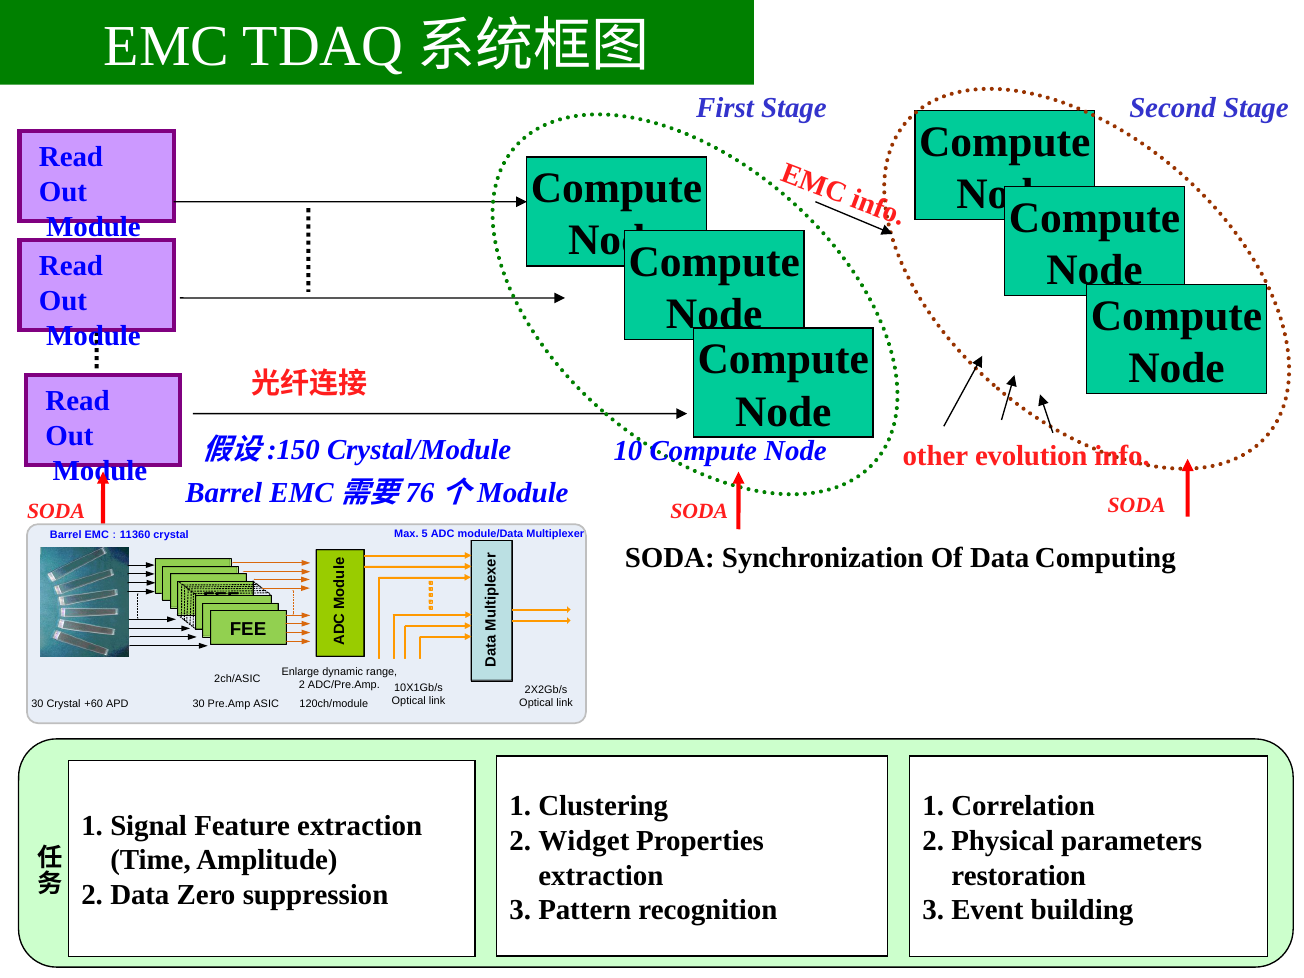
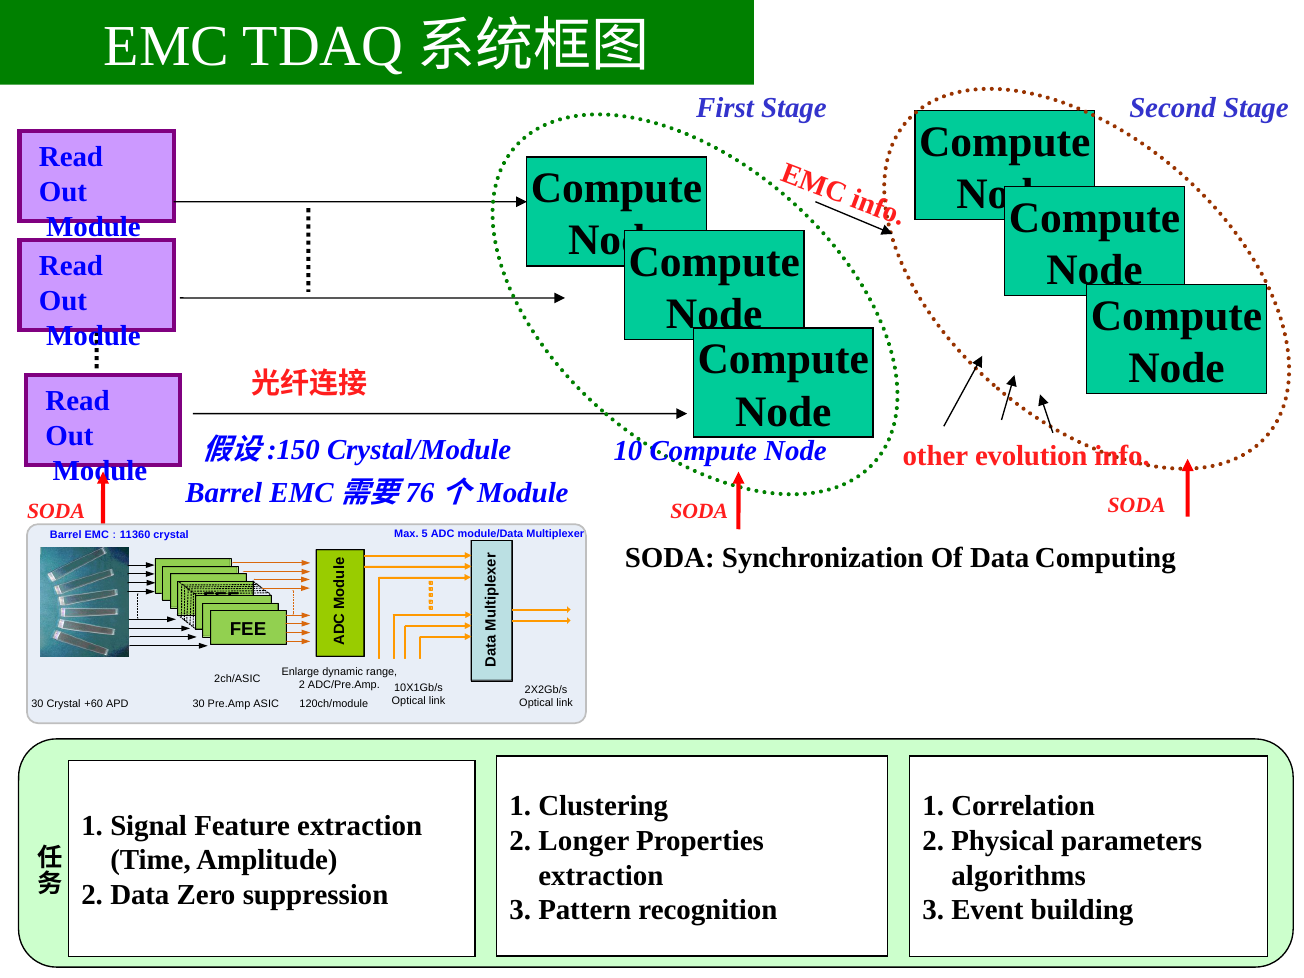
Widget: Widget -> Longer (584, 841)
restoration: restoration -> algorithms (1019, 875)
